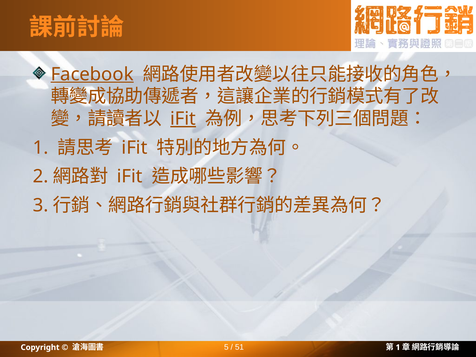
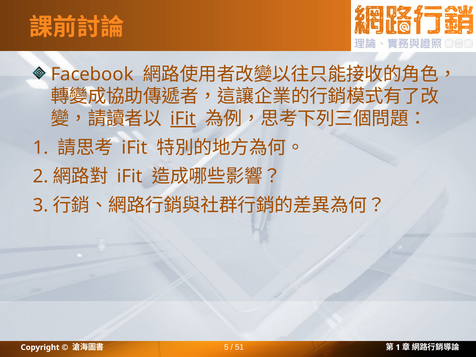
Facebook underline: present -> none (92, 74)
